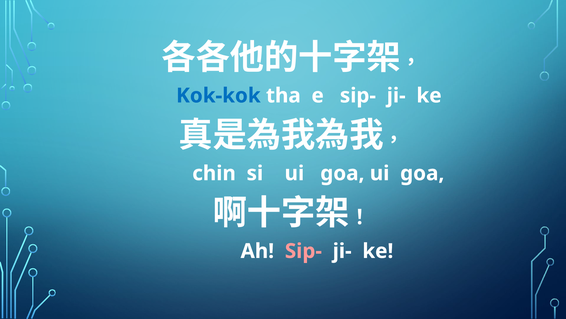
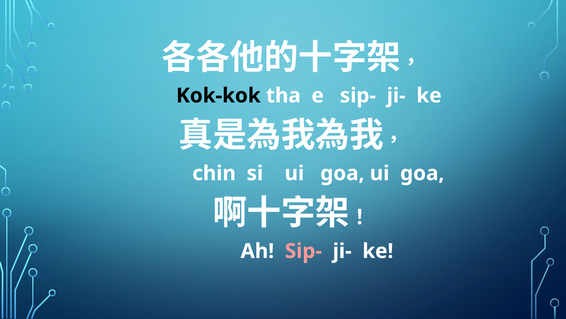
Kok-kok colour: blue -> black (218, 95)
